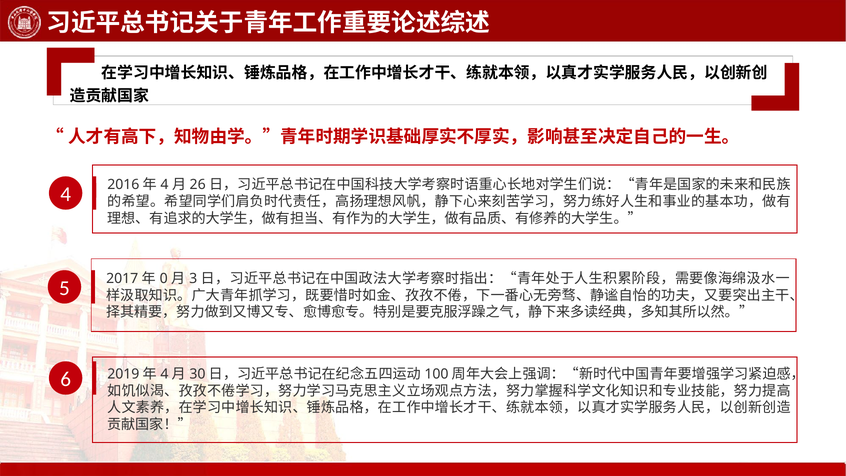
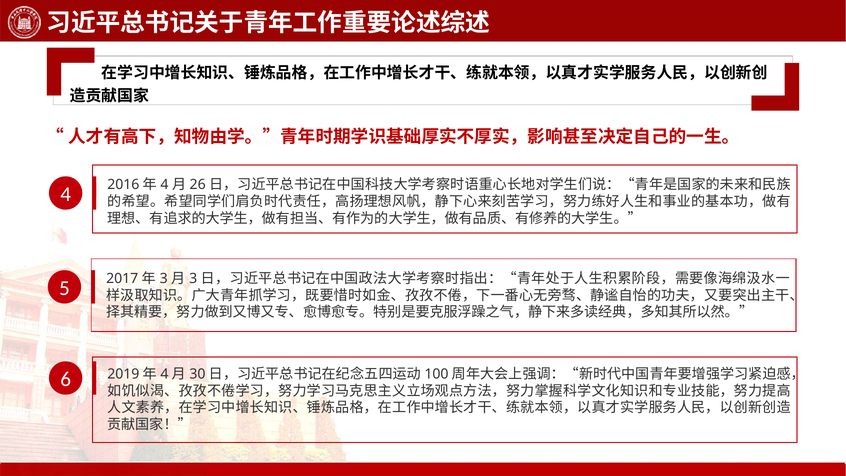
0: 0 -> 3 (164, 278)
